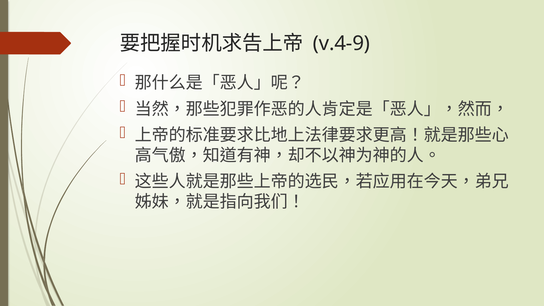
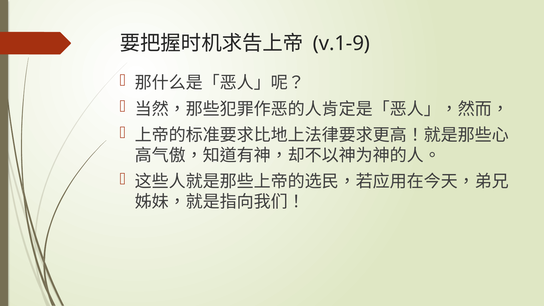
v.4-9: v.4-9 -> v.1-9 (341, 44)
